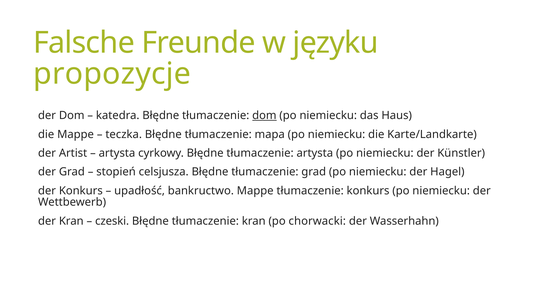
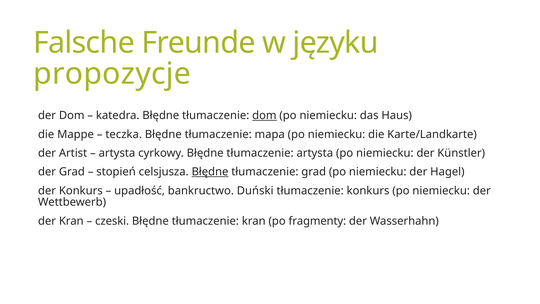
Błędne underline: none -> present (210, 172)
bankructwo Mappe: Mappe -> Duński (255, 191)
chorwacki: chorwacki -> fragmenty (317, 221)
